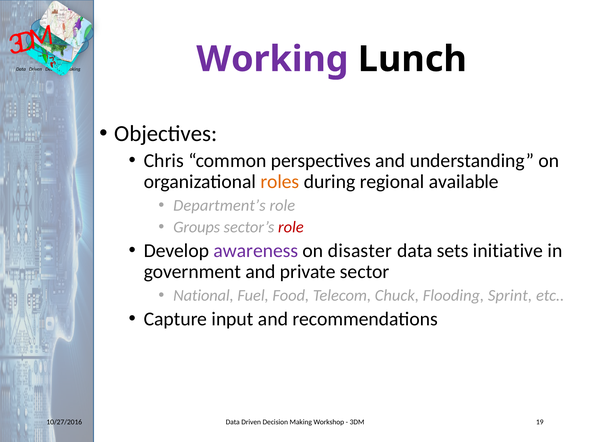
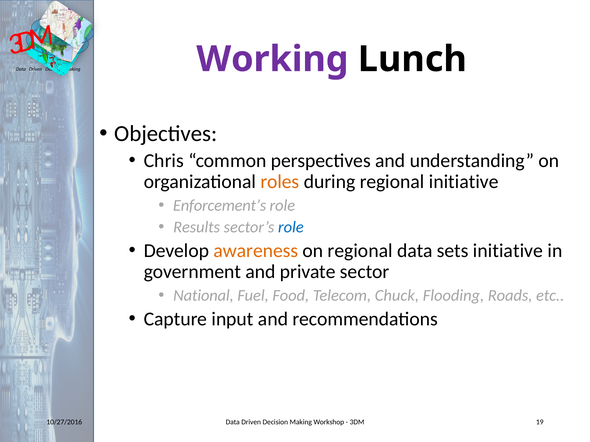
regional available: available -> initiative (464, 182)
Department’s: Department’s -> Enforcement’s (220, 206)
Groups: Groups -> Results (197, 227)
role colour: red -> blue (291, 227)
awareness colour: purple -> orange (256, 251)
on disaster: disaster -> regional (360, 251)
Sprint: Sprint -> Roads (510, 296)
